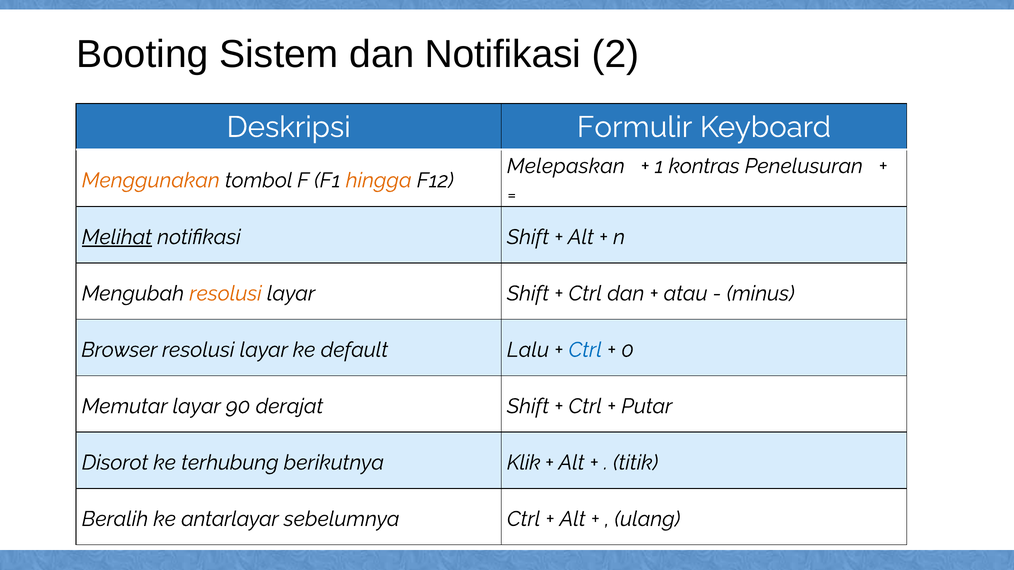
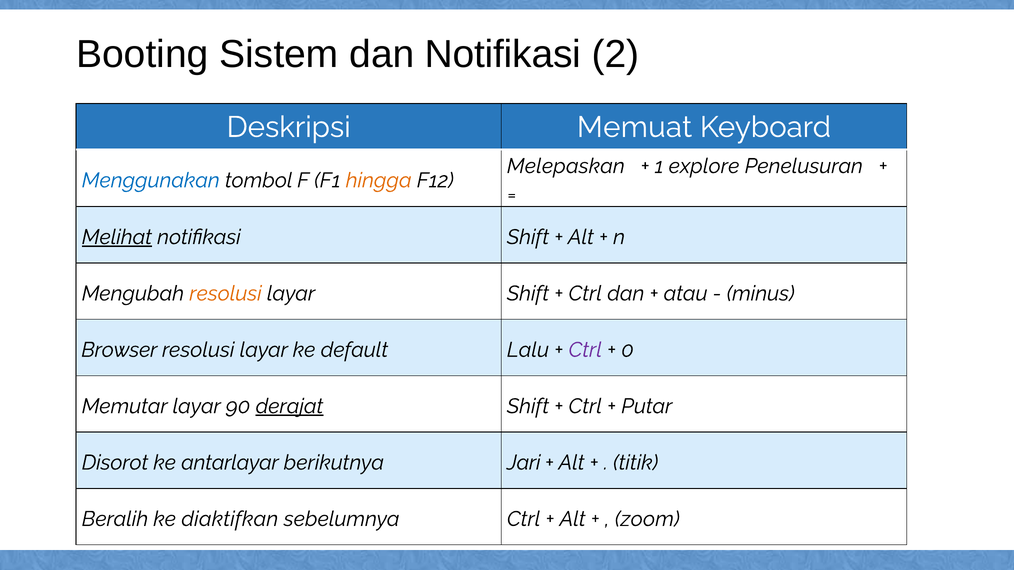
Formulir: Formulir -> Memuat (635, 127)
kontras: kontras -> explore (704, 166)
Menggunakan colour: orange -> blue (151, 180)
Ctrl colour: blue -> purple (585, 350)
derajat underline: none -> present (289, 407)
terhubung: terhubung -> antarlayar (230, 463)
Klik: Klik -> Jari (524, 463)
antarlayar: antarlayar -> diaktifkan (230, 519)
ulang: ulang -> zoom (647, 519)
